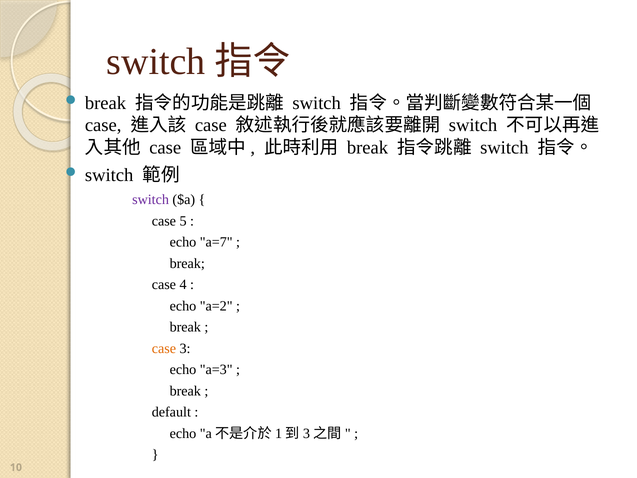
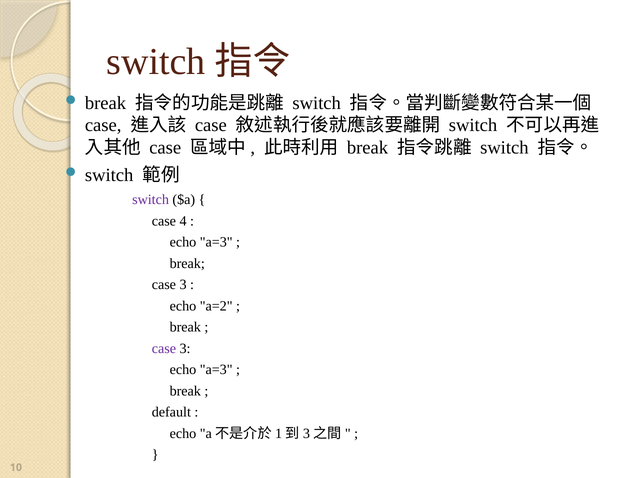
5: 5 -> 4 (183, 221)
a=7: a=7 -> a=3 (216, 242)
4: 4 -> 3 (183, 285)
case colour: orange -> purple (164, 348)
